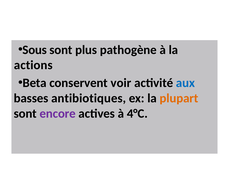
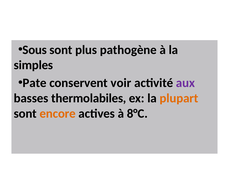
actions: actions -> simples (33, 65)
Beta: Beta -> Pate (35, 83)
aux colour: blue -> purple (185, 83)
antibiotiques: antibiotiques -> thermolabiles (89, 98)
encore colour: purple -> orange (58, 113)
4°C: 4°C -> 8°C (137, 113)
